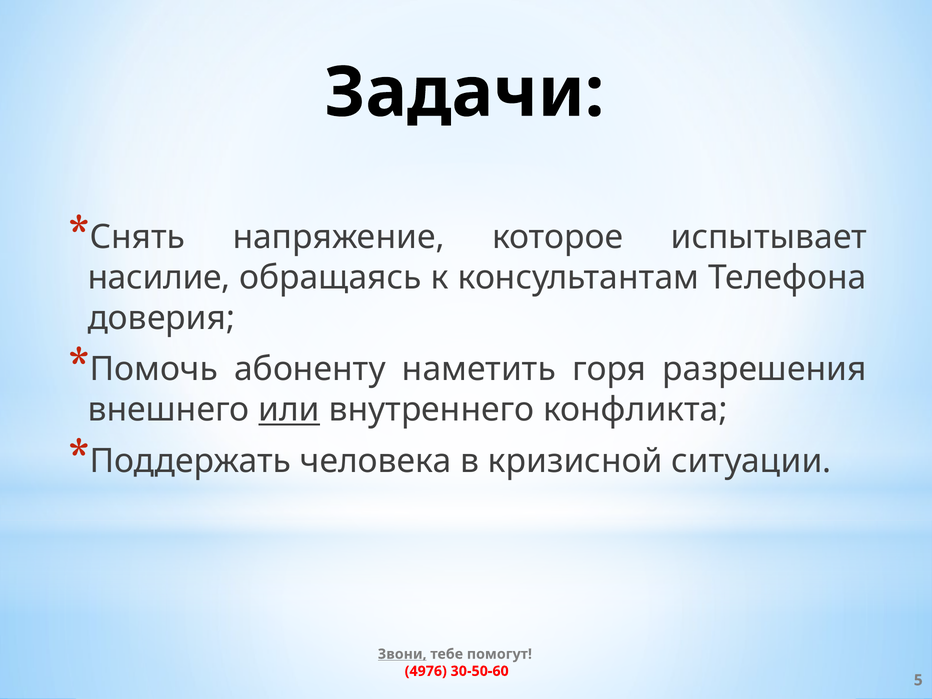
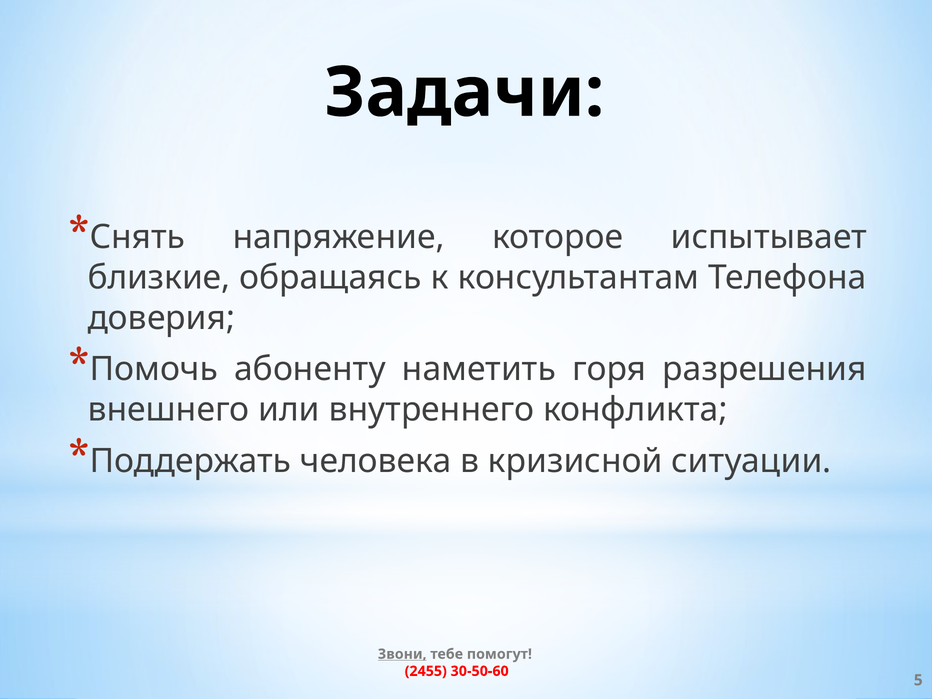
насилие: насилие -> близкие (159, 278)
или underline: present -> none (289, 410)
4976: 4976 -> 2455 (426, 671)
